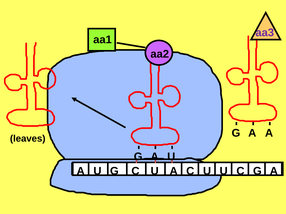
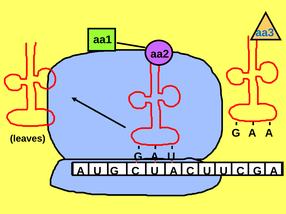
aa3 colour: purple -> blue (265, 33)
